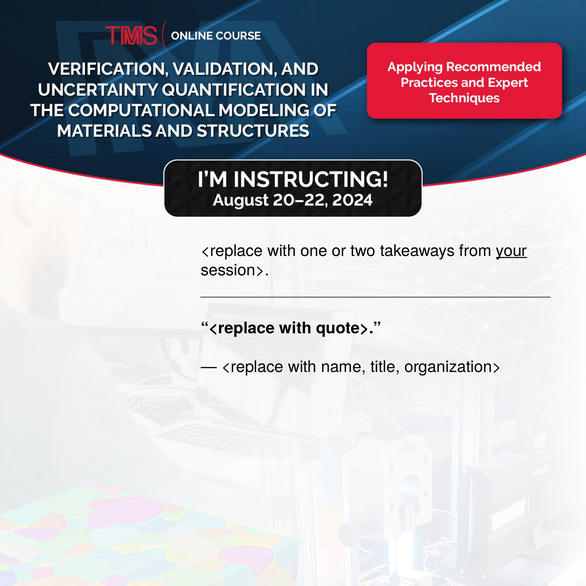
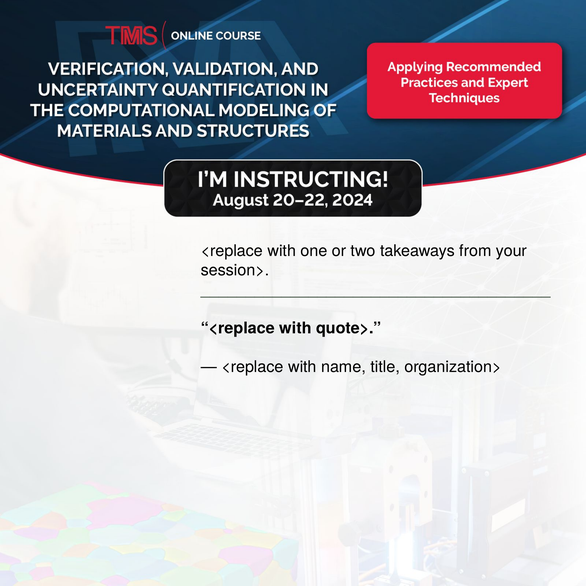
your underline: present -> none (511, 251)
